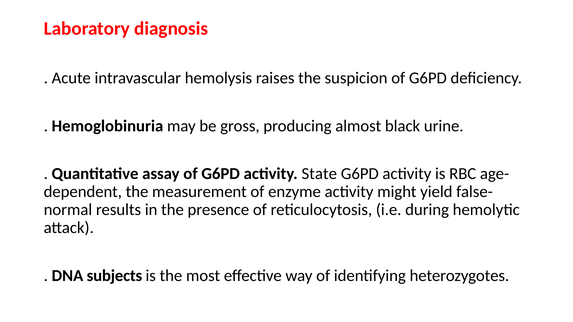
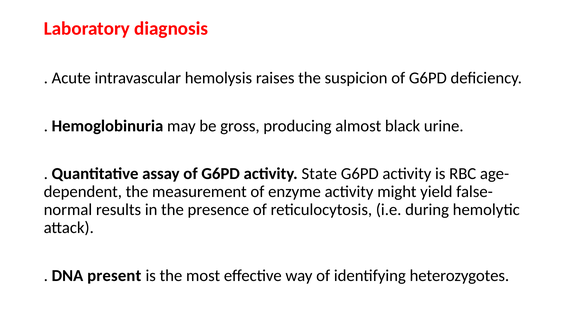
subjects: subjects -> present (114, 276)
